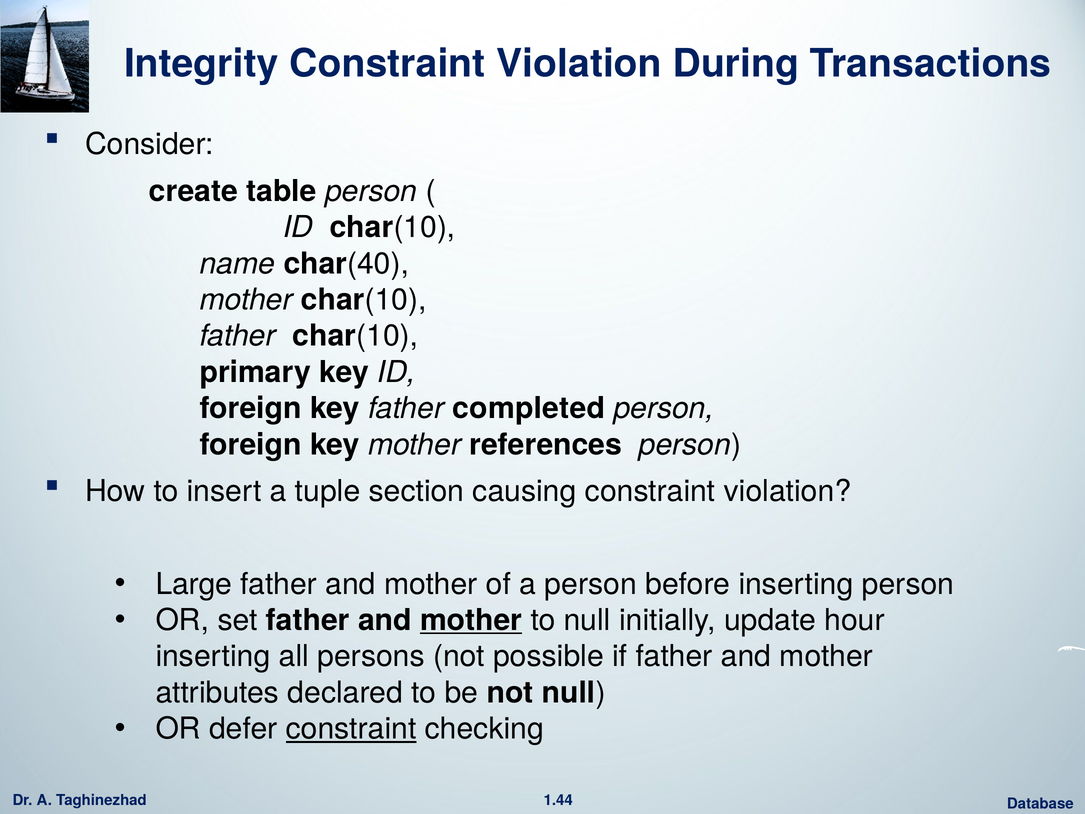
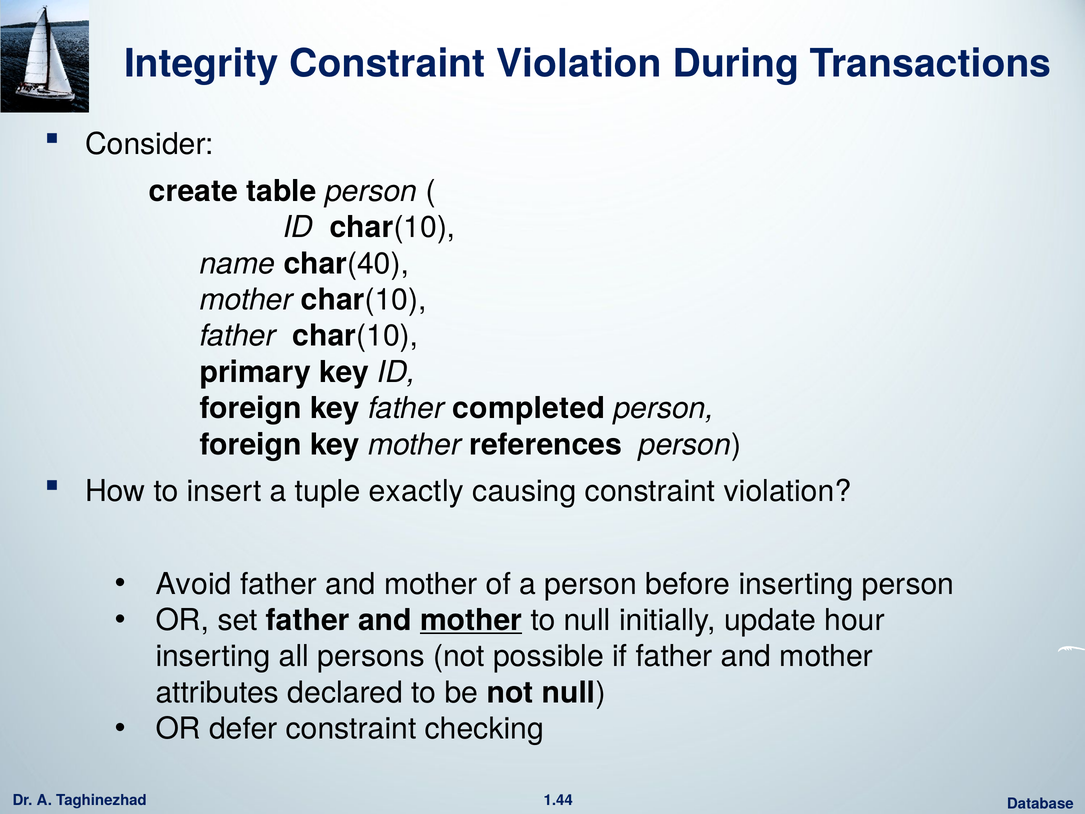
section: section -> exactly (416, 491)
Large: Large -> Avoid (194, 584)
constraint underline: present -> none (351, 729)
